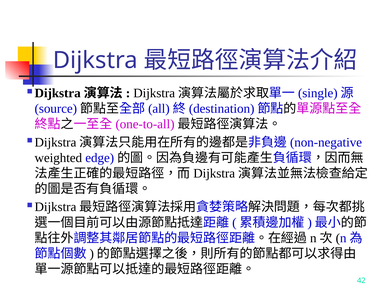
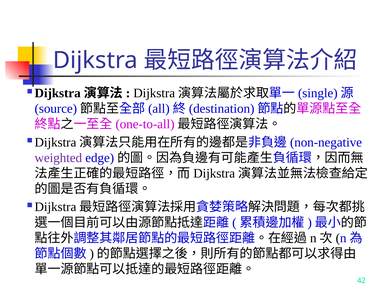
weighted colour: black -> purple (58, 158)
